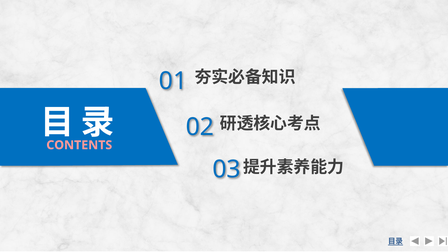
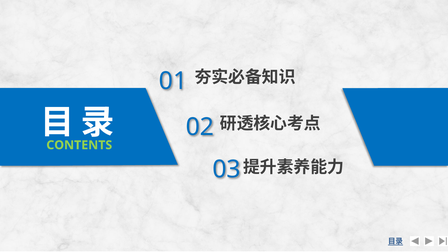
CONTENTS colour: pink -> light green (79, 145)
